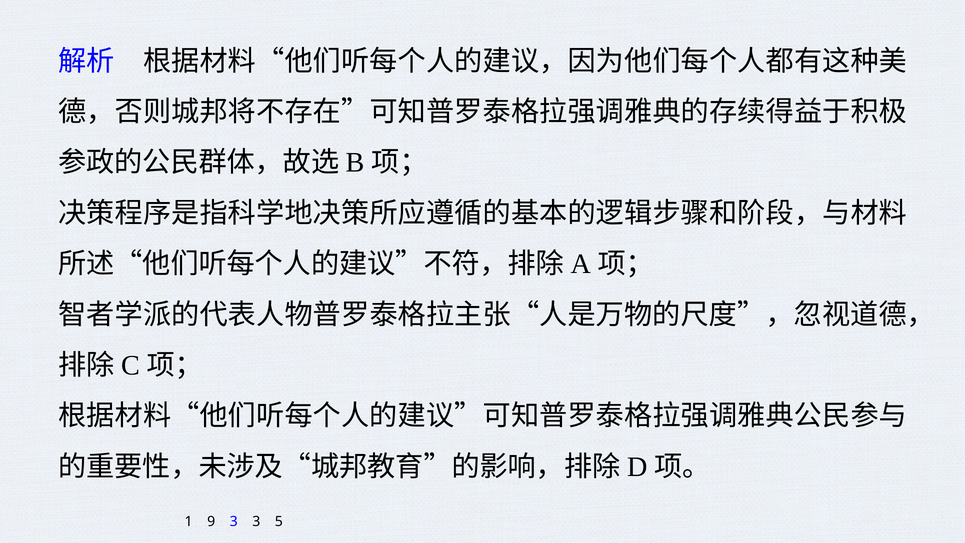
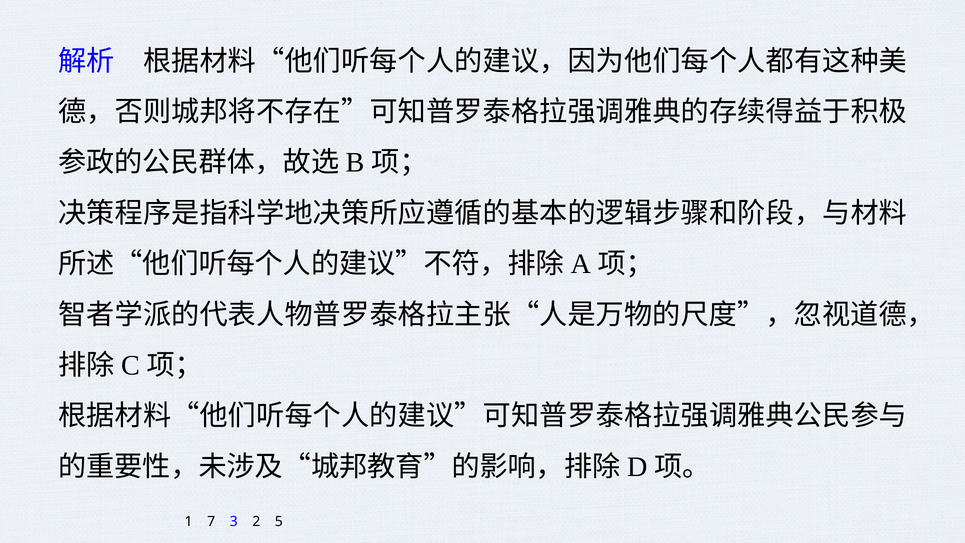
9: 9 -> 7 (211, 522)
3 3: 3 -> 2 (256, 522)
